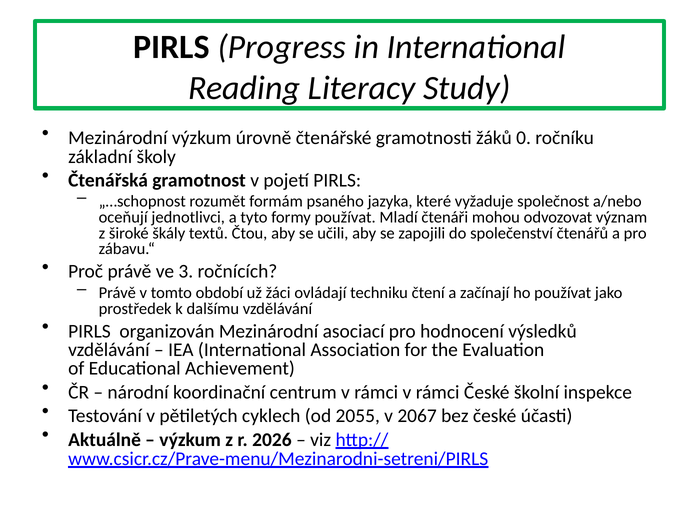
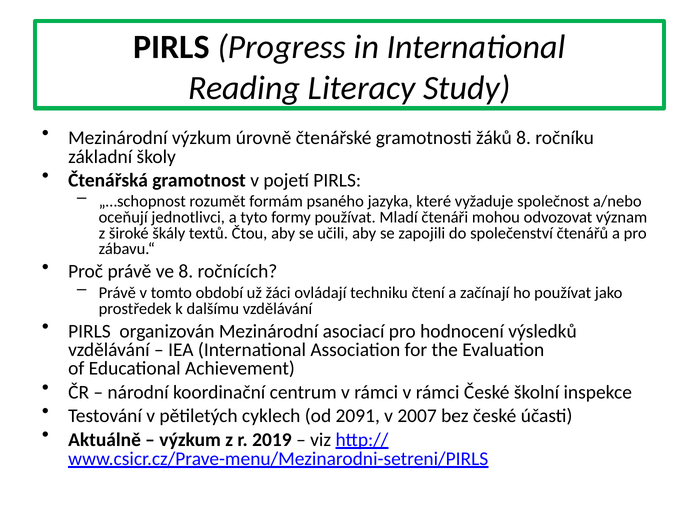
žáků 0: 0 -> 8 (524, 138)
ve 3: 3 -> 8 (186, 272)
2055: 2055 -> 2091 (358, 416)
2067: 2067 -> 2007 (417, 416)
2026: 2026 -> 2019 (272, 440)
